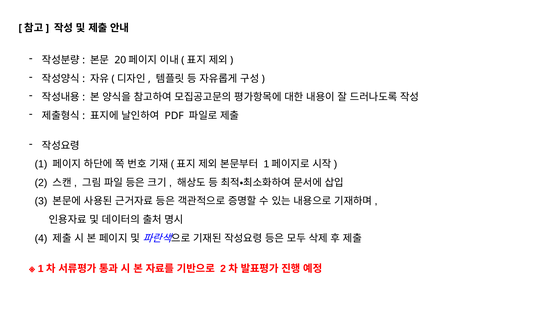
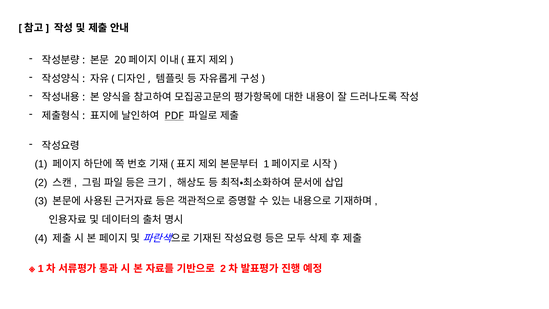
PDF underline: none -> present (174, 116)
